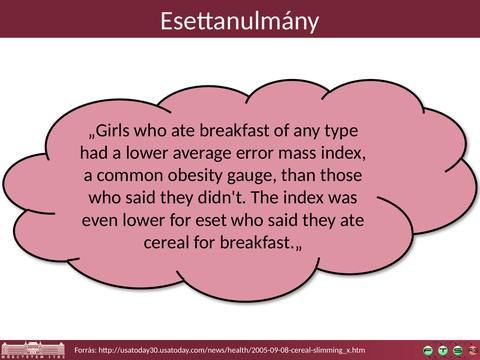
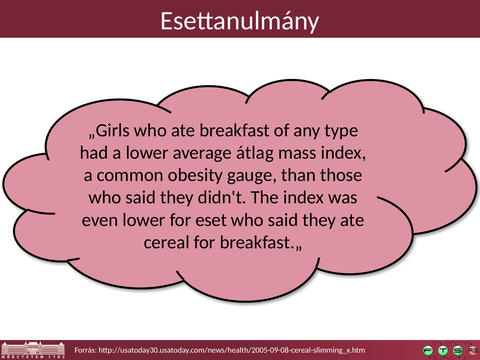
error: error -> átlag (255, 153)
